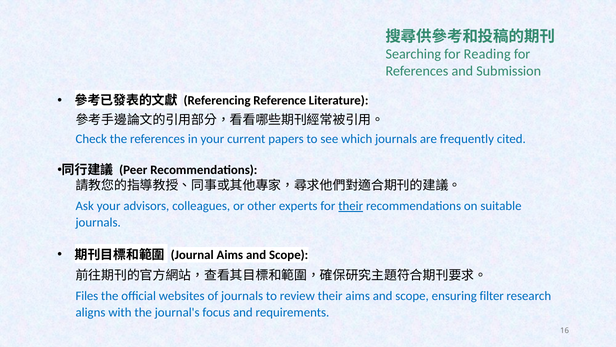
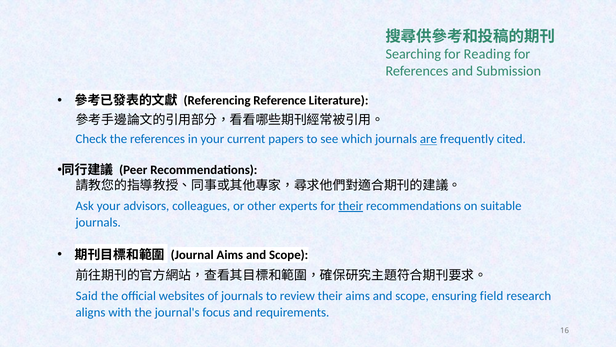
are underline: none -> present (428, 139)
Files: Files -> Said (87, 296)
filter: filter -> field (492, 296)
